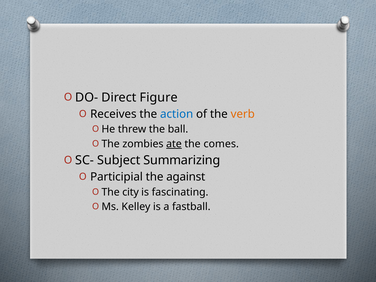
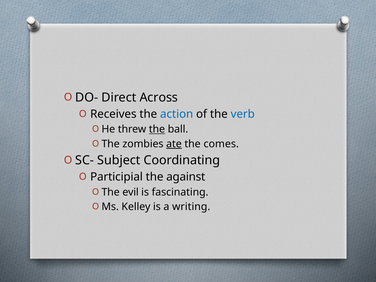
Figure: Figure -> Across (159, 97)
verb colour: orange -> blue (243, 114)
the underline: none -> present (157, 129)
Summarizing: Summarizing -> Coordinating (182, 160)
city: city -> evil (131, 192)
fastball: fastball -> writing (191, 207)
